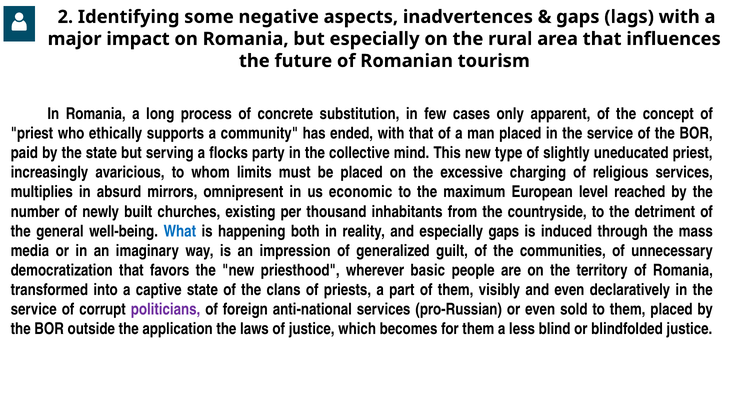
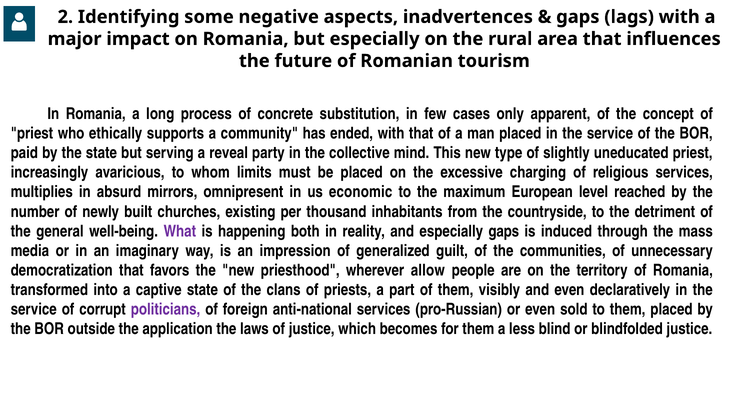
flocks: flocks -> reveal (229, 153)
What colour: blue -> purple (180, 231)
basic: basic -> allow (428, 270)
